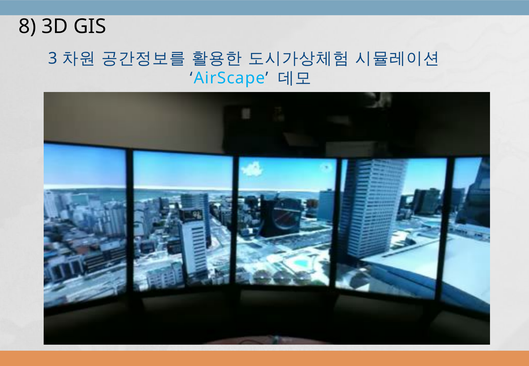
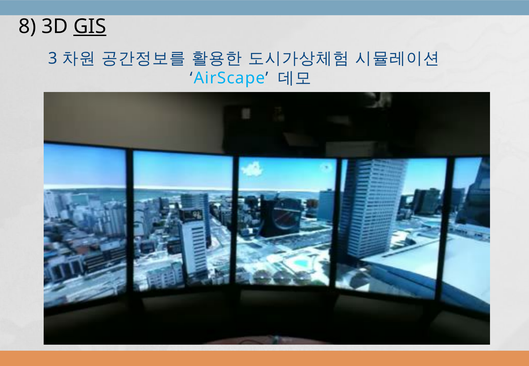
GIS underline: none -> present (90, 27)
